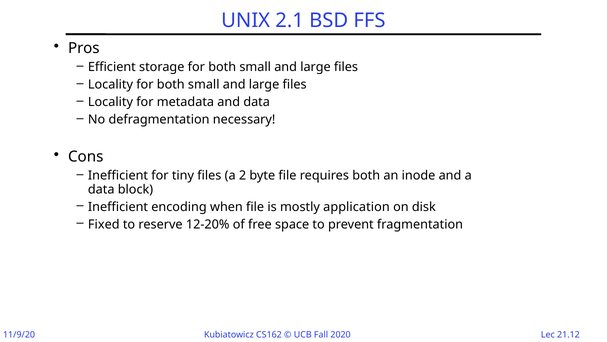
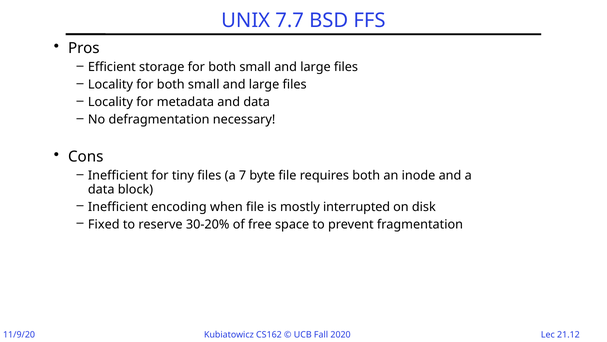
2.1: 2.1 -> 7.7 (290, 21)
2: 2 -> 7 (243, 175)
application: application -> interrupted (357, 207)
12-20%: 12-20% -> 30-20% (208, 224)
